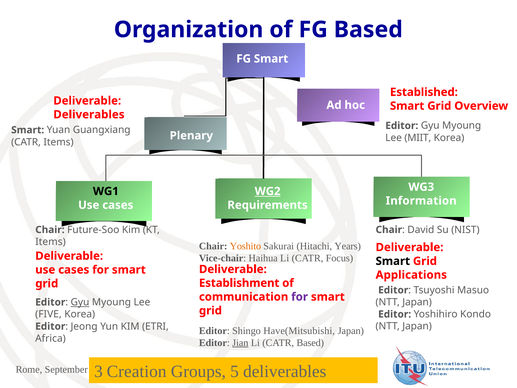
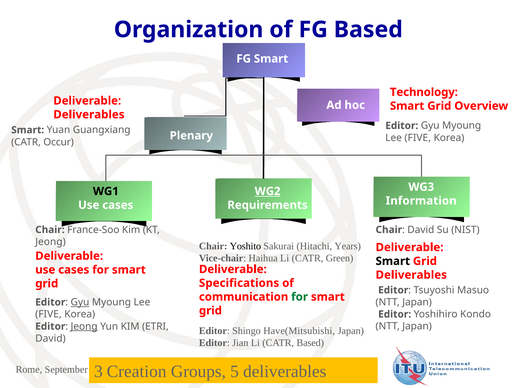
Established: Established -> Technology (424, 92)
MIIT: MIIT -> FIVE (418, 138)
CATR Items: Items -> Occur (59, 142)
Future-Soo: Future-Soo -> France-Soo (93, 230)
Items: Items -> Jeong (50, 242)
Yoshito colour: orange -> black (245, 246)
Focus: Focus -> Green (340, 258)
Applications: Applications -> Deliverables (411, 275)
Establishment: Establishment -> Specifications (239, 283)
for colour: purple -> green (300, 297)
Jeong underline: none -> present (84, 326)
Africa: Africa -> David (50, 338)
Jian underline: present -> none (240, 343)
